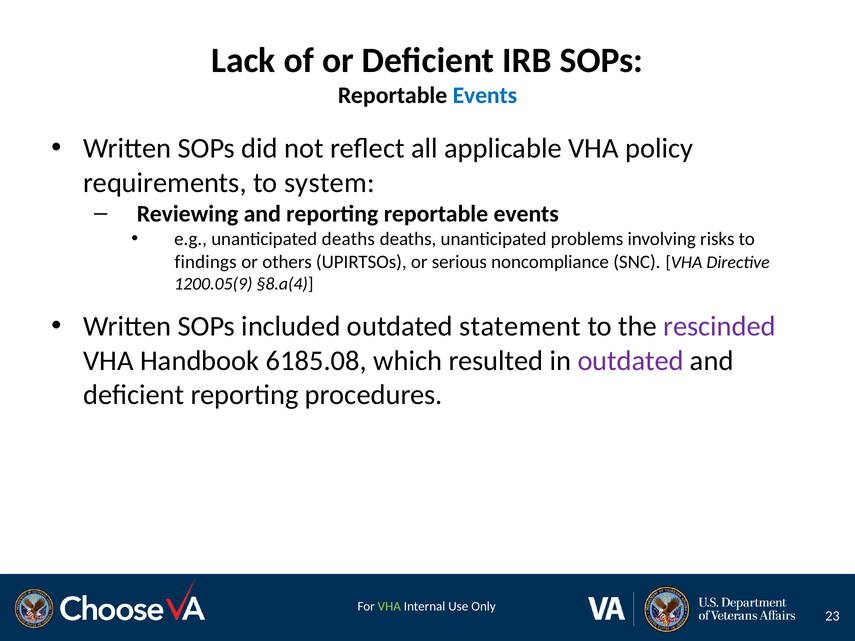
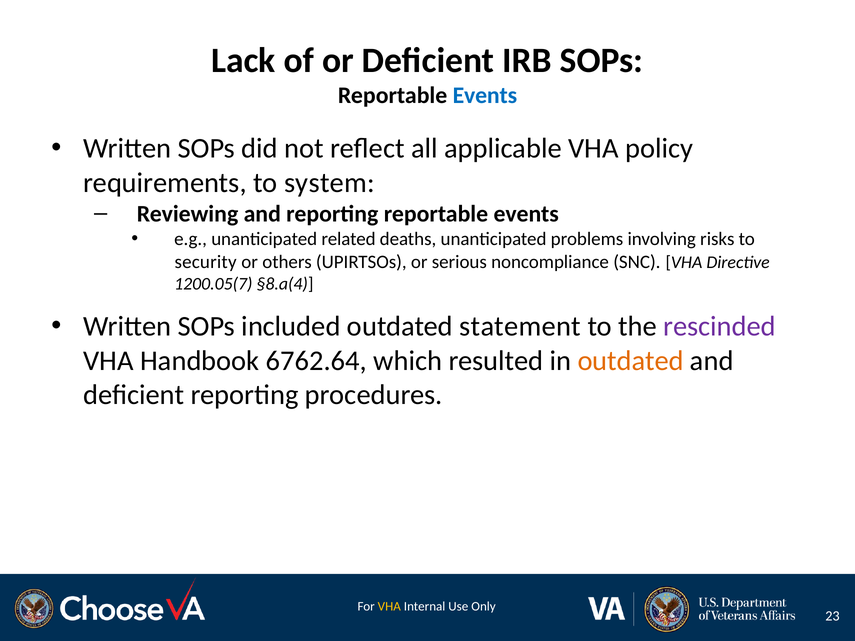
unanticipated deaths: deaths -> related (348, 239)
findings: findings -> security (206, 262)
1200.05(9: 1200.05(9 -> 1200.05(7 (213, 284)
6185.08: 6185.08 -> 6762.64 (316, 361)
outdated colour: purple -> orange (631, 361)
VHA colour: light green -> yellow (389, 607)
